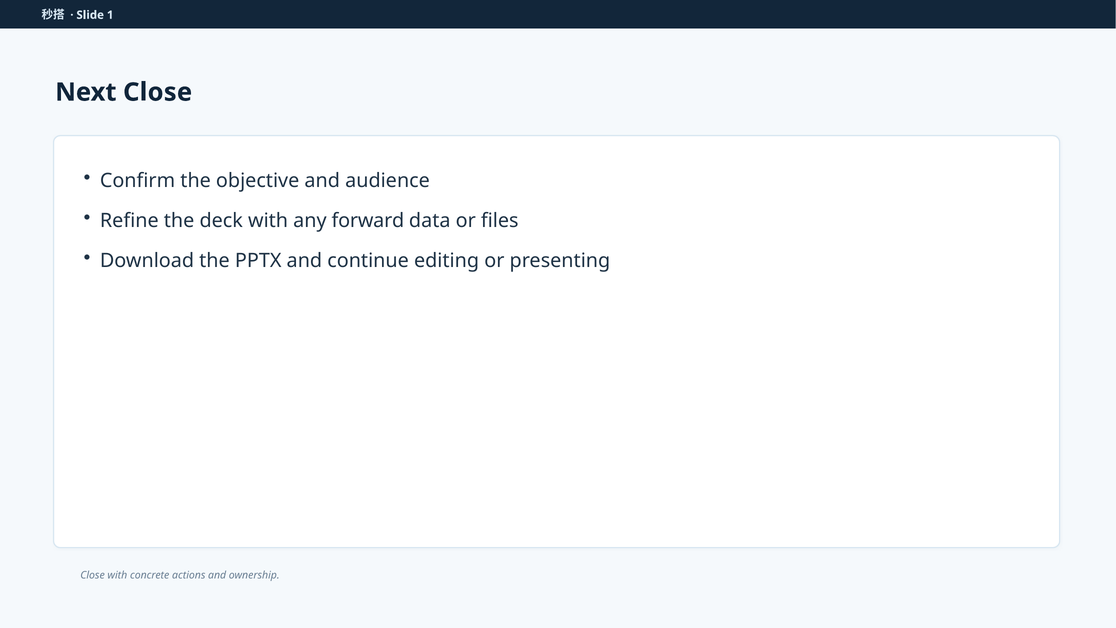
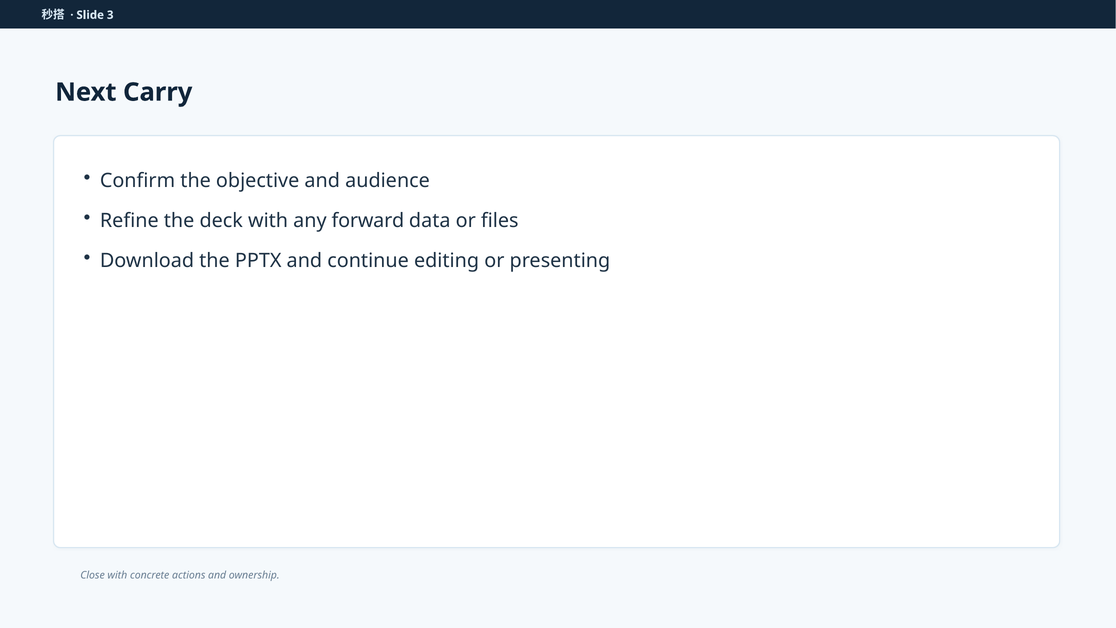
1: 1 -> 3 (110, 15)
Next Close: Close -> Carry (158, 92)
